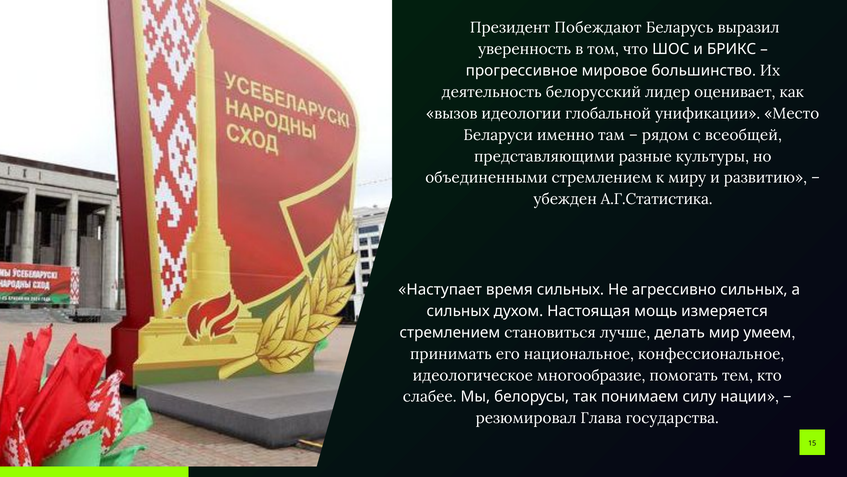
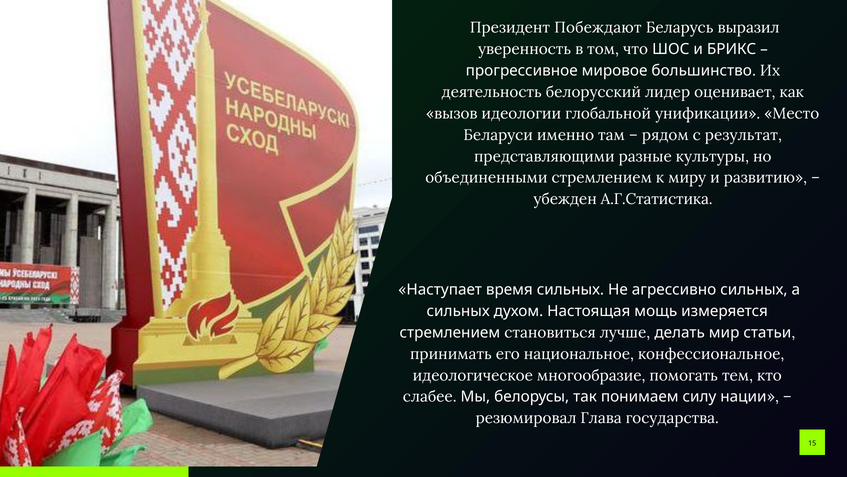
всеобщей: всеобщей -> результат (743, 135)
умеем: умеем -> статьи (767, 332)
